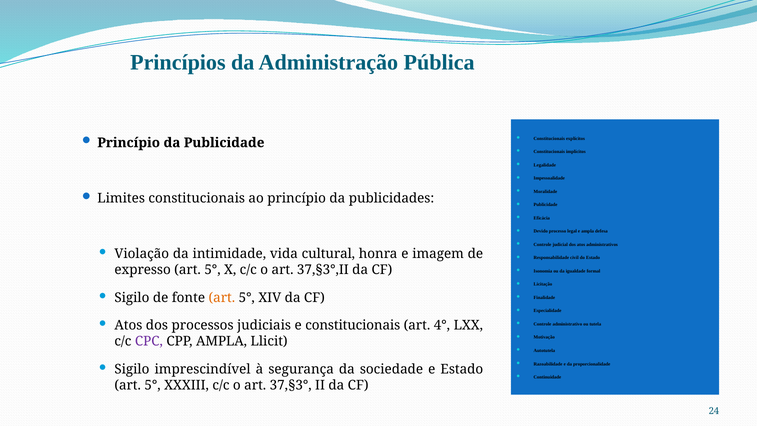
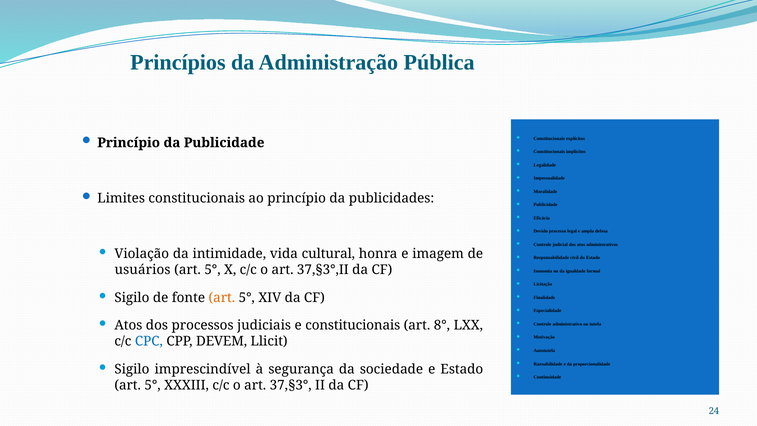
expresso: expresso -> usuários (143, 270)
4°: 4° -> 8° (442, 325)
CPC colour: purple -> blue (149, 341)
CPP AMPLA: AMPLA -> DEVEM (222, 341)
